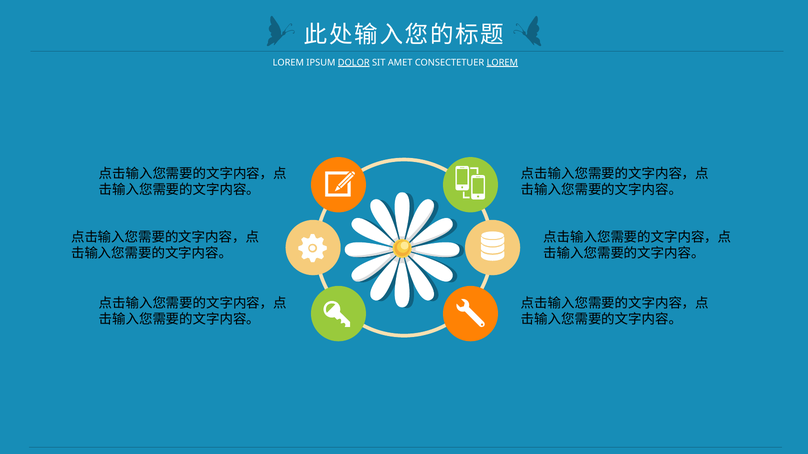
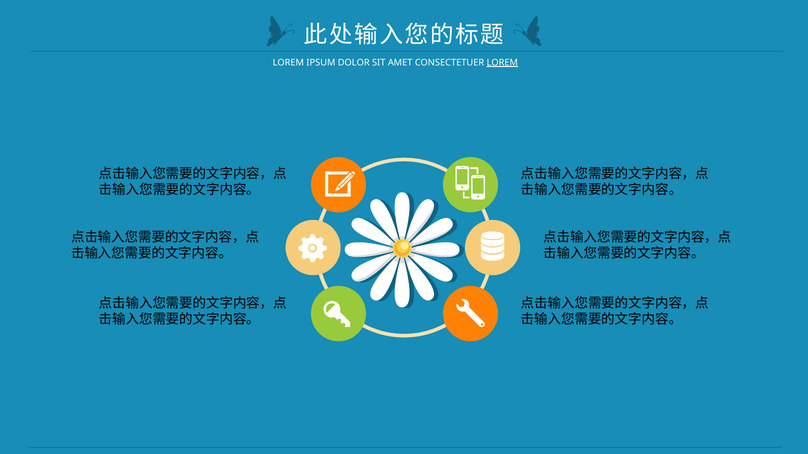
DOLOR underline: present -> none (354, 63)
